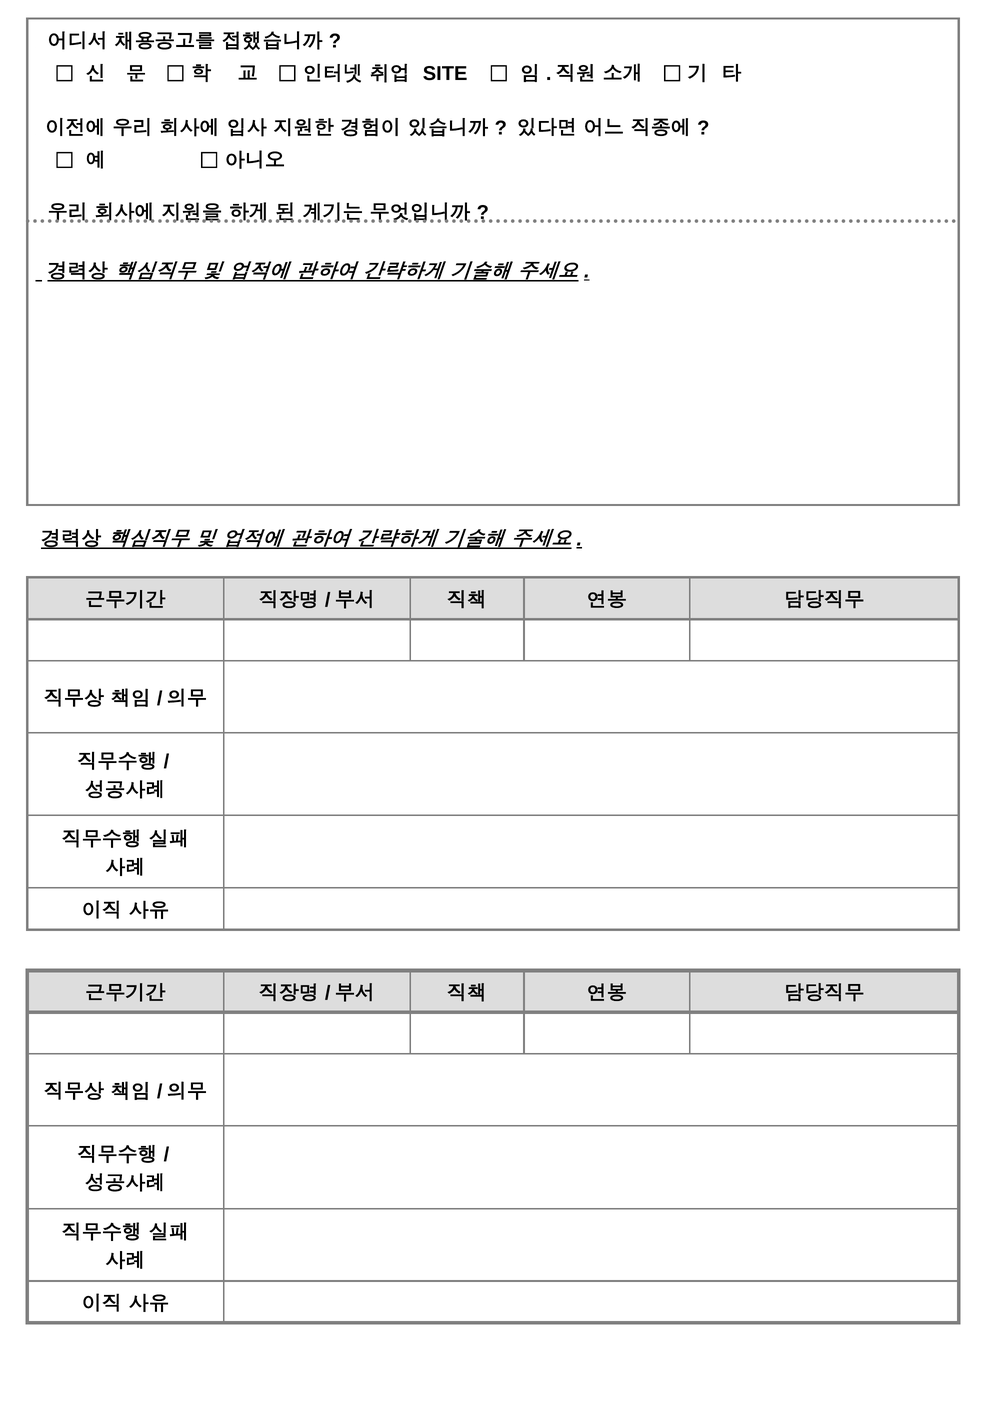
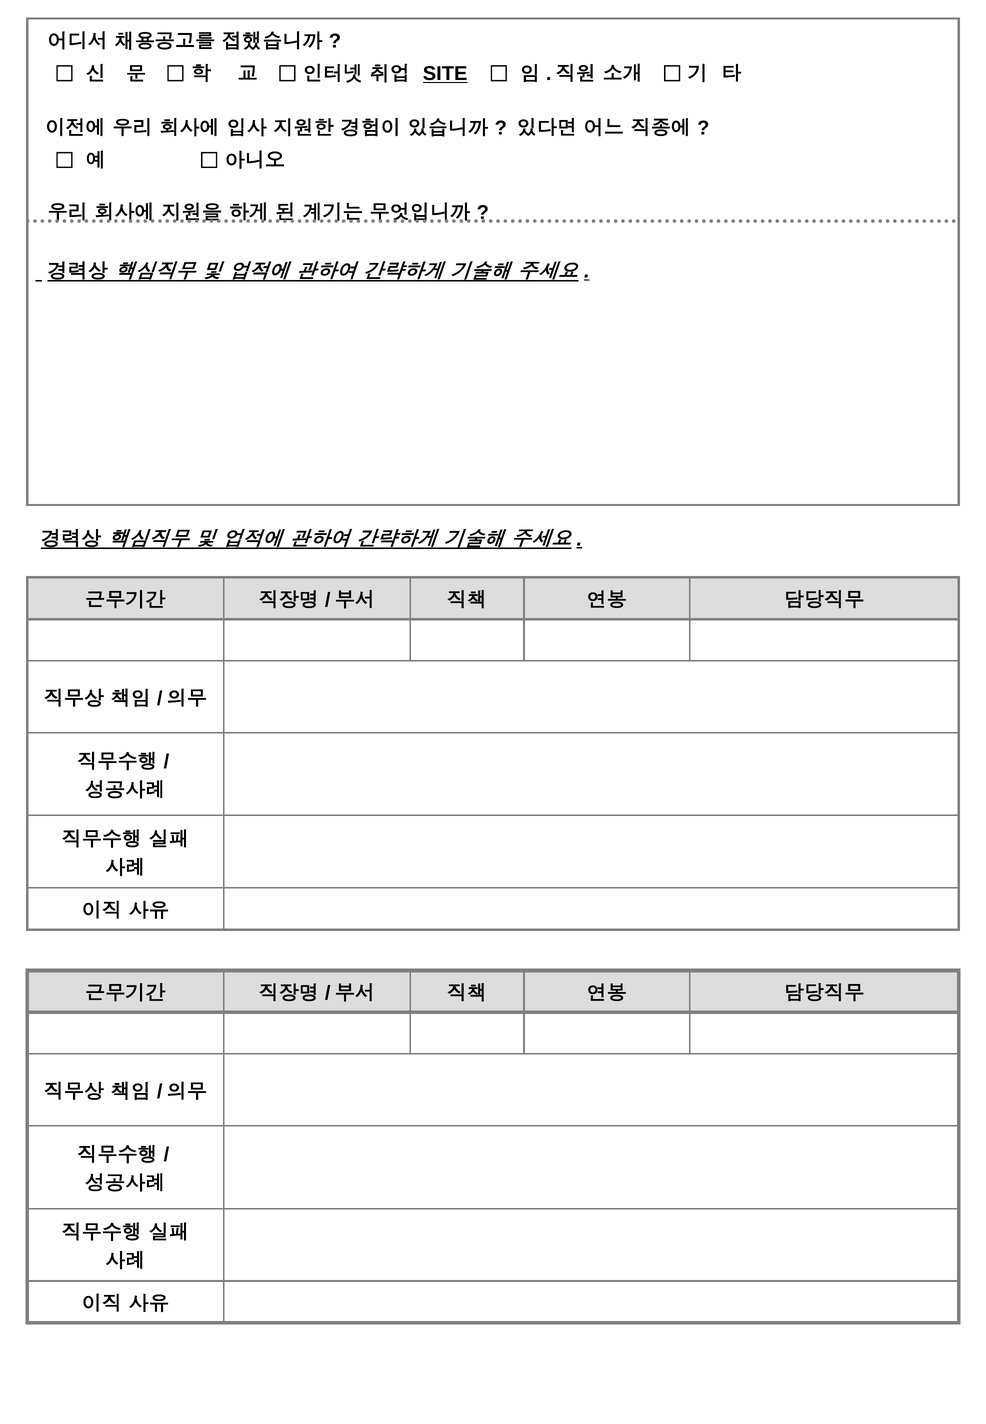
SITE underline: none -> present (445, 74)
